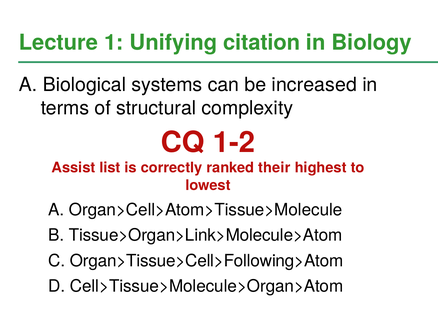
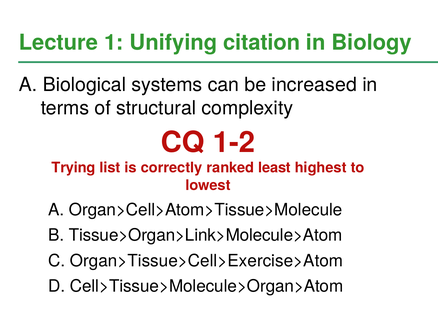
Assist: Assist -> Trying (74, 167)
their: their -> least (275, 167)
Organ>Tissue>Cell>Following>Atom: Organ>Tissue>Cell>Following>Atom -> Organ>Tissue>Cell>Exercise>Atom (206, 260)
